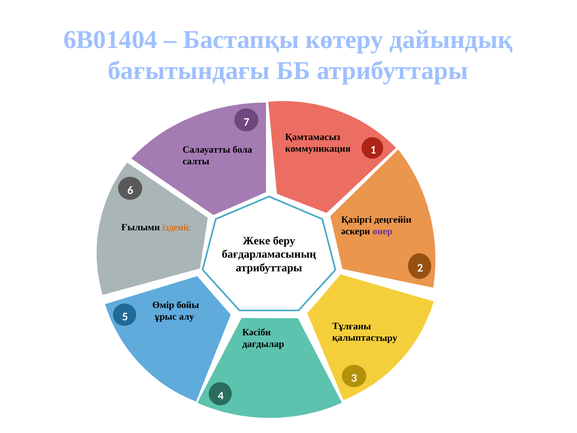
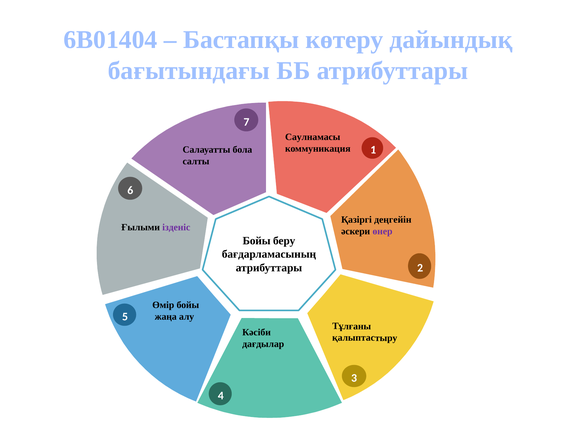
Қамтамасыз: Қамтамасыз -> Саулнамасы (313, 137)
ізденіс colour: orange -> purple (176, 227)
Жеке: Жеке -> Бойы (257, 241)
ұрыс: ұрыс -> жаңа (166, 316)
